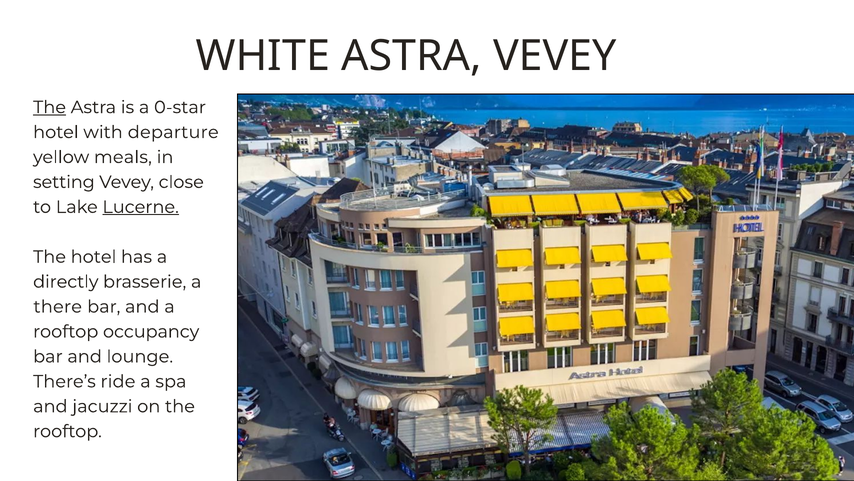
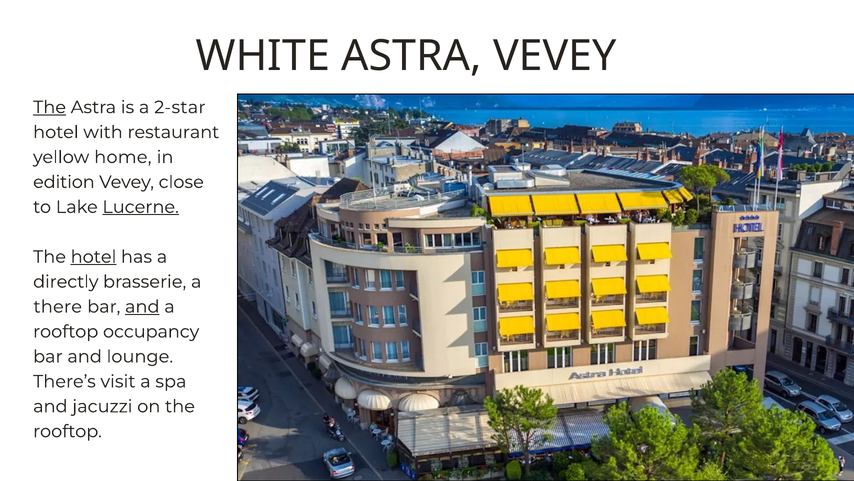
0-star: 0-star -> 2-star (180, 107)
departure: departure -> restaurant (173, 132)
meals: meals -> home (123, 157)
setting: setting -> edition (64, 182)
hotel underline: none -> present (94, 257)
and underline: none -> present (142, 306)
ride: ride -> visit (118, 381)
